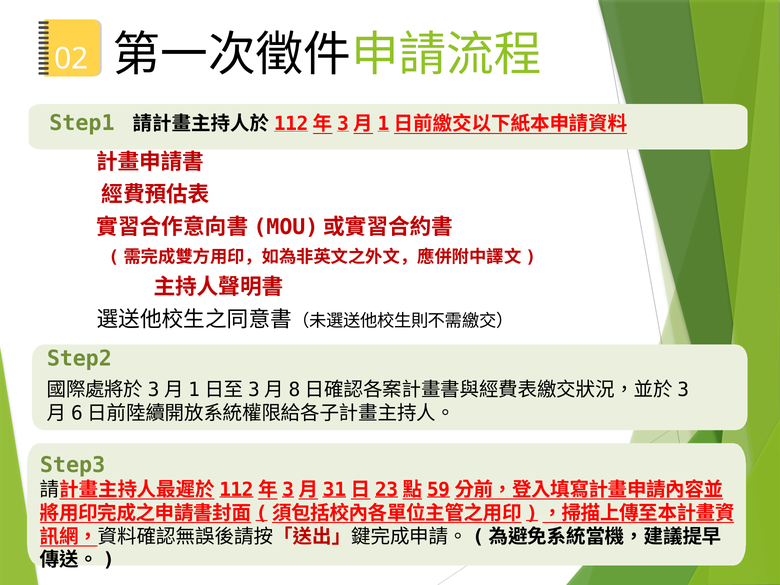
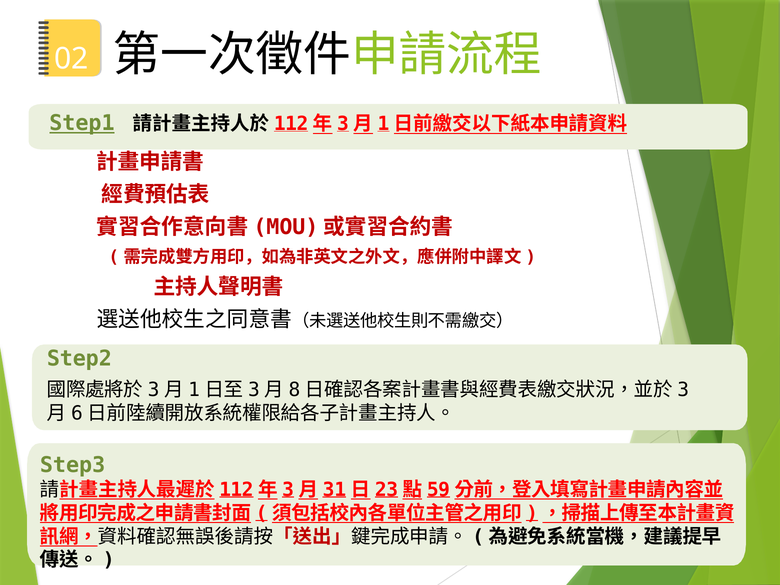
Step1 underline: none -> present (82, 123)
